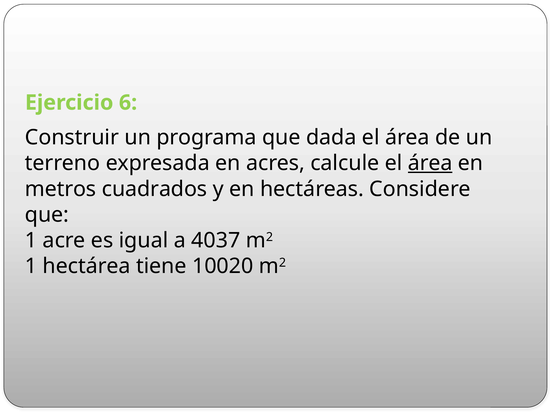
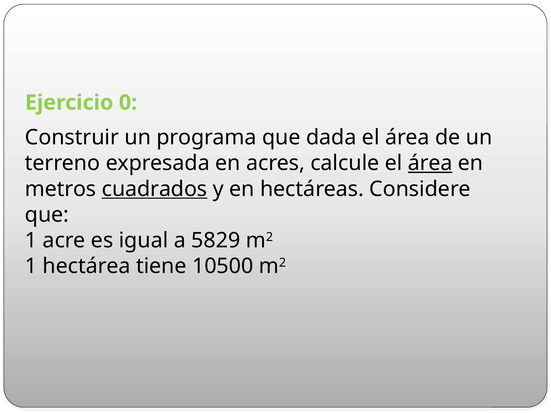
6: 6 -> 0 (128, 103)
cuadrados underline: none -> present (155, 189)
4037: 4037 -> 5829 (216, 241)
10020: 10020 -> 10500 (223, 266)
